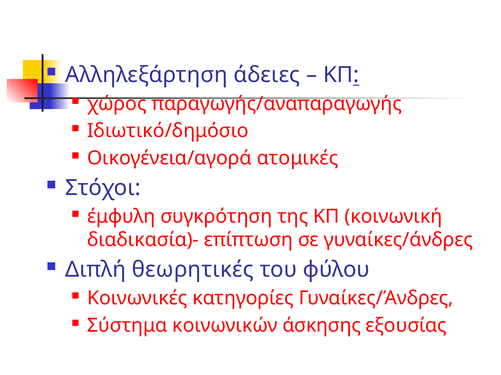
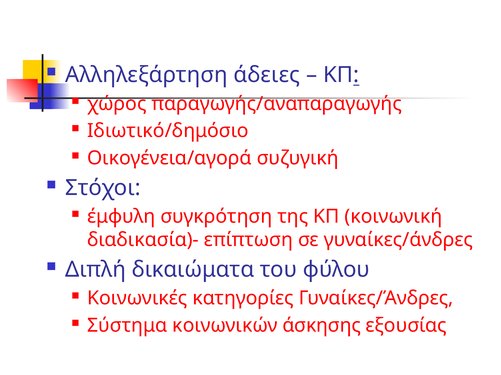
ατομικές: ατομικές -> συζυγική (298, 158)
θεωρητικές: θεωρητικές -> δικαιώματα (193, 270)
